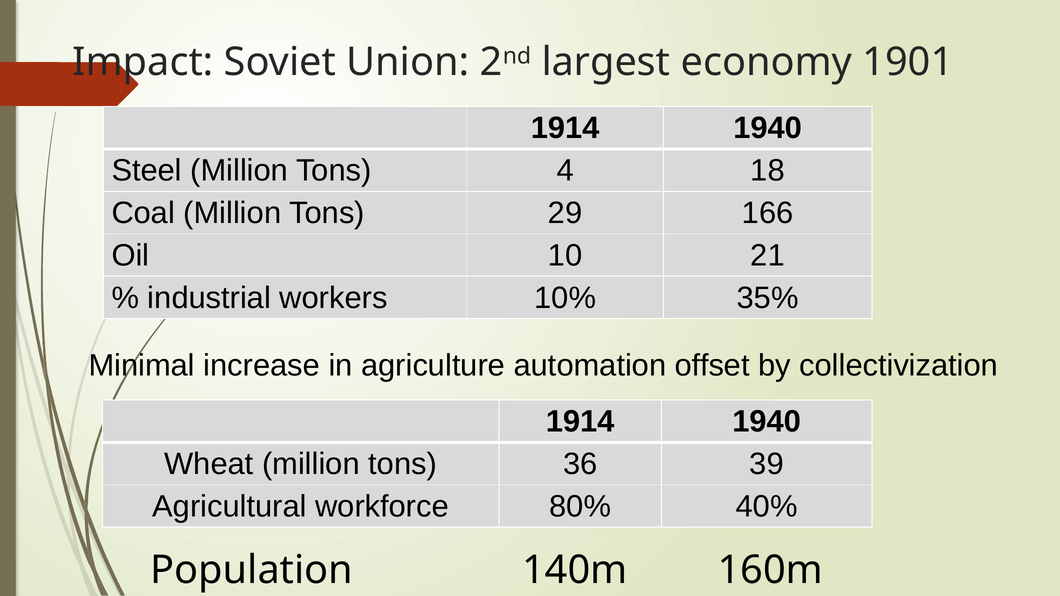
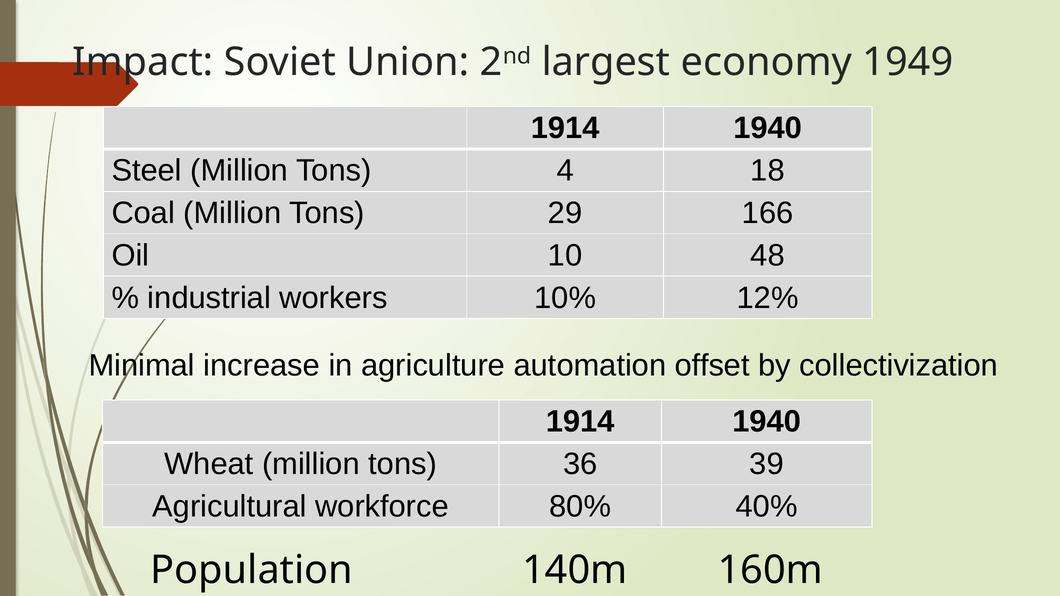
1901: 1901 -> 1949 (908, 62)
21: 21 -> 48 (768, 256)
35%: 35% -> 12% (768, 298)
